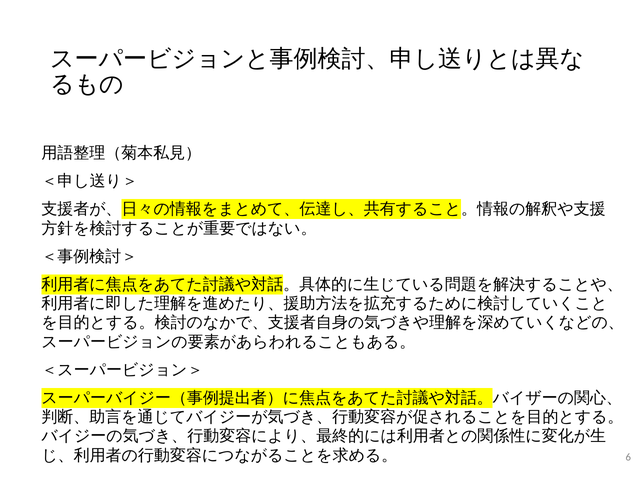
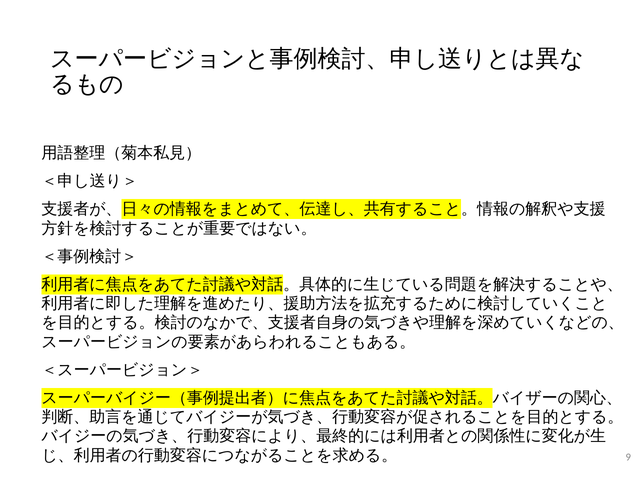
6: 6 -> 9 (628, 458)
